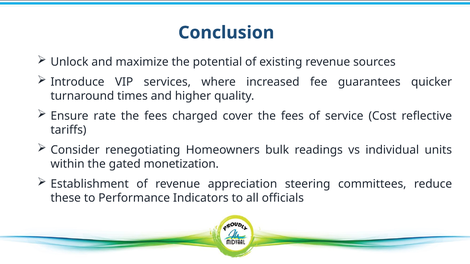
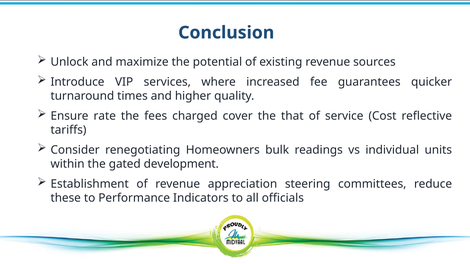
cover the fees: fees -> that (292, 116)
monetization: monetization -> development (181, 164)
